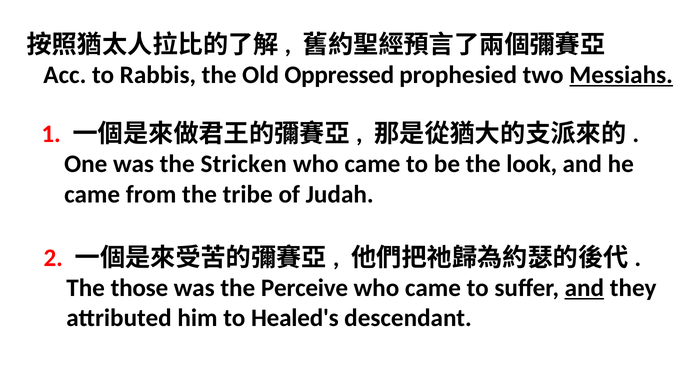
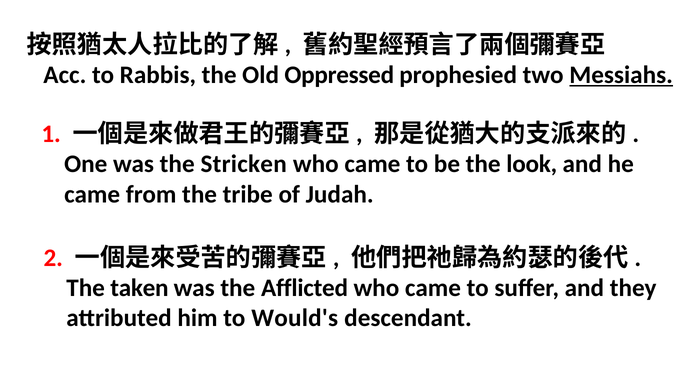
those: those -> taken (139, 288)
Perceive: Perceive -> Afflicted (305, 288)
and underline: present -> none (584, 288)
Healed's: Healed's -> Would's (295, 318)
